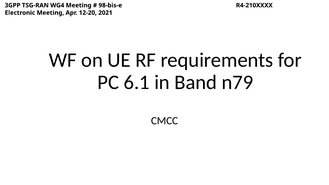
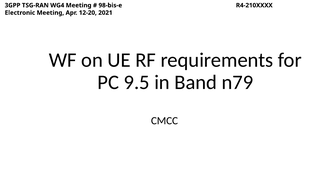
6.1: 6.1 -> 9.5 (137, 82)
